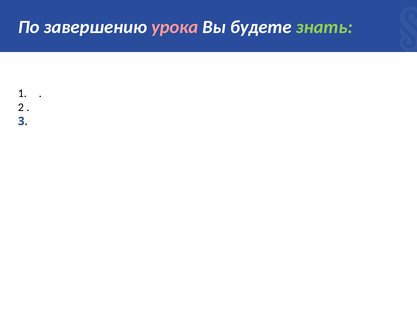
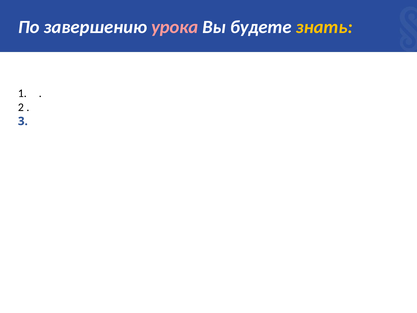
знать colour: light green -> yellow (324, 27)
